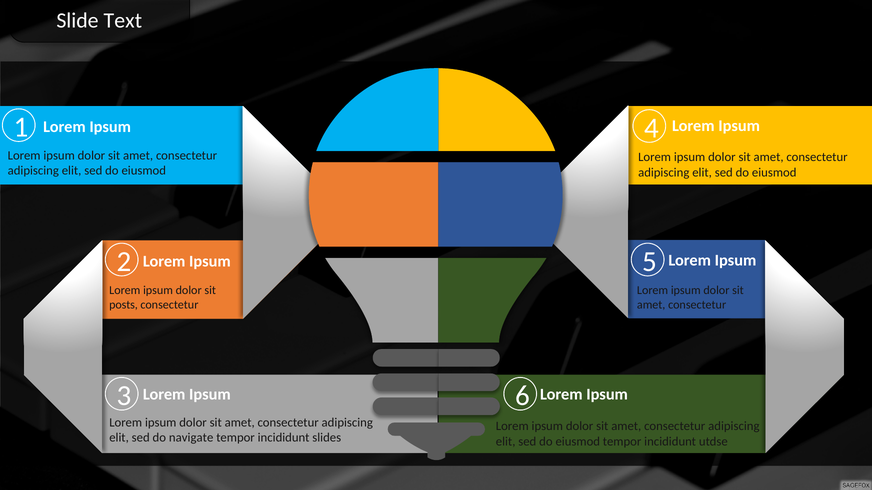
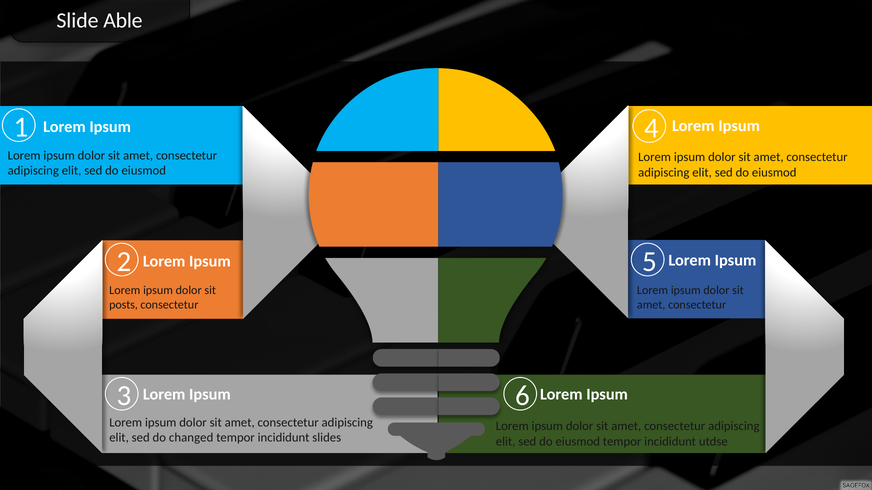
Text: Text -> Able (123, 21)
navigate: navigate -> changed (191, 438)
